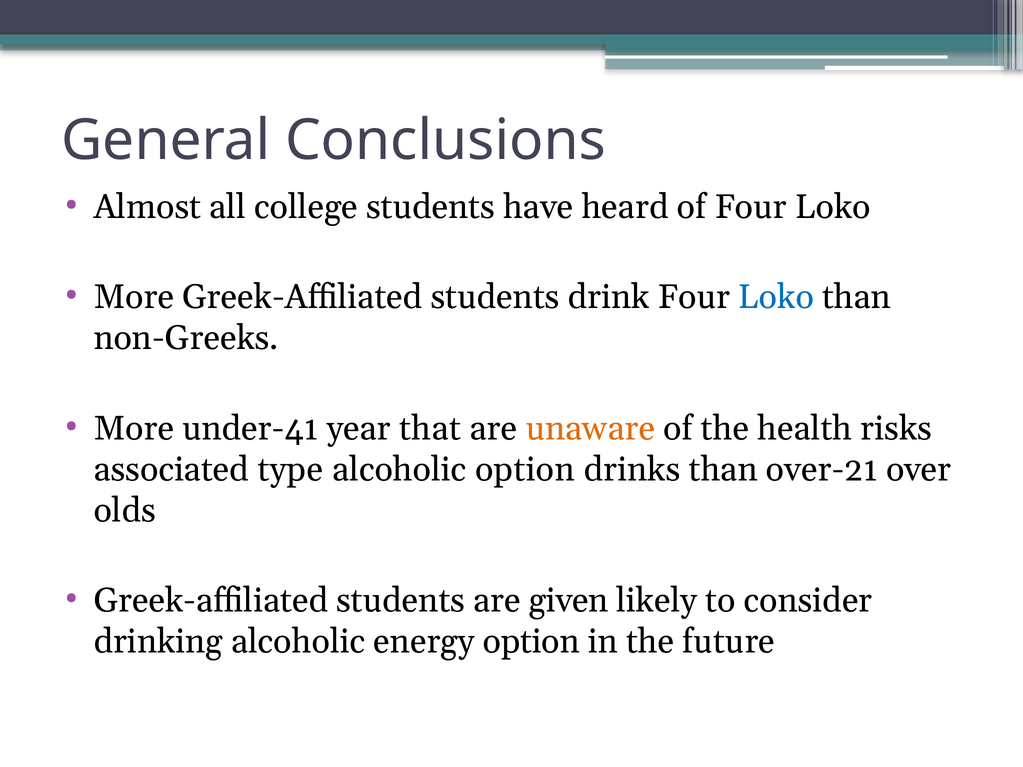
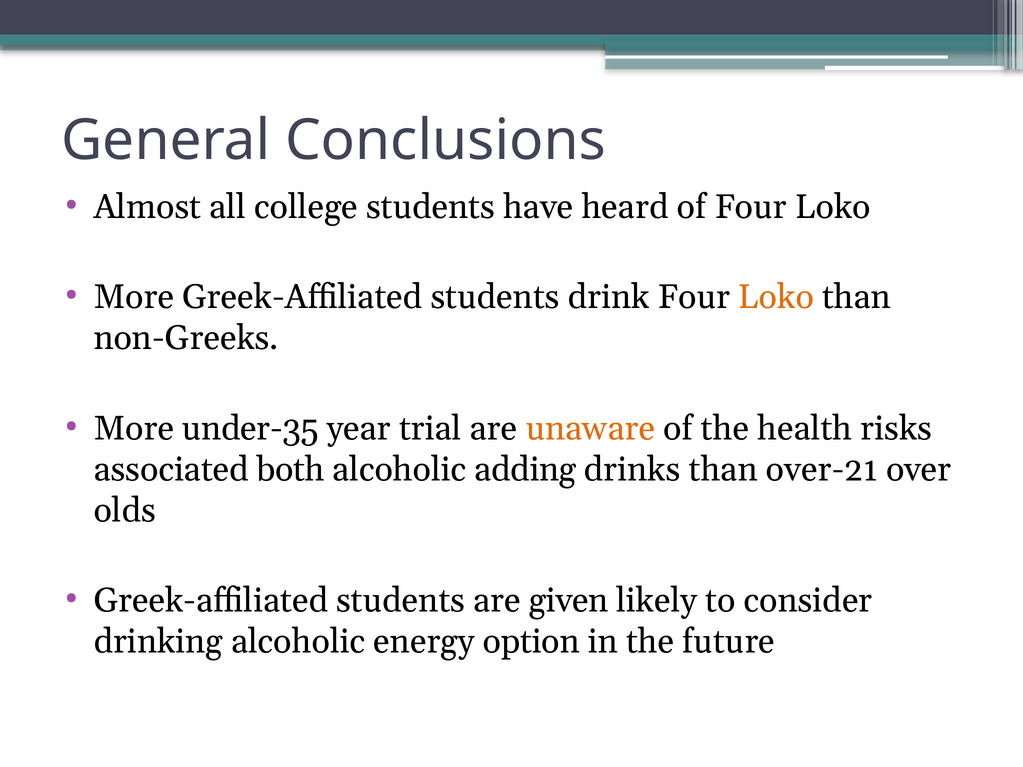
Loko colour: blue -> orange (776, 297)
under-41: under-41 -> under-35 (250, 429)
that: that -> trial (430, 429)
type: type -> both (291, 470)
alcoholic option: option -> adding (525, 470)
